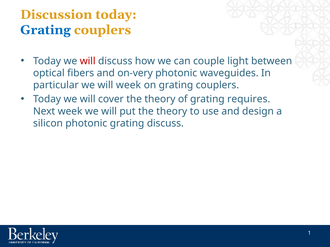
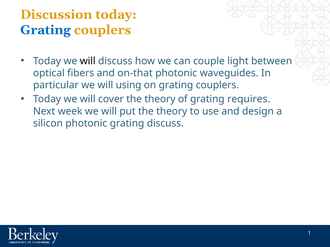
will colour: red -> black (88, 61)
on-very: on-very -> on-that (135, 73)
will week: week -> using (129, 85)
